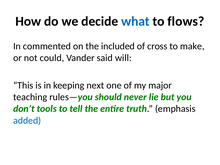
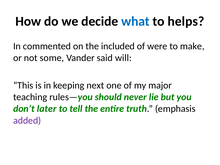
flows: flows -> helps (186, 21)
cross: cross -> were (157, 46)
could: could -> some (52, 58)
tools: tools -> later (47, 109)
added colour: blue -> purple (27, 120)
